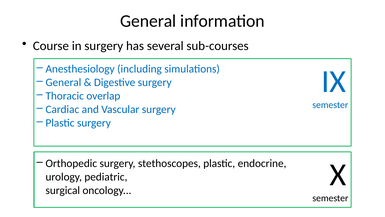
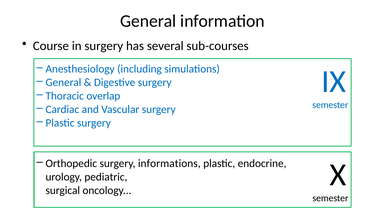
stethoscopes: stethoscopes -> informations (169, 163)
